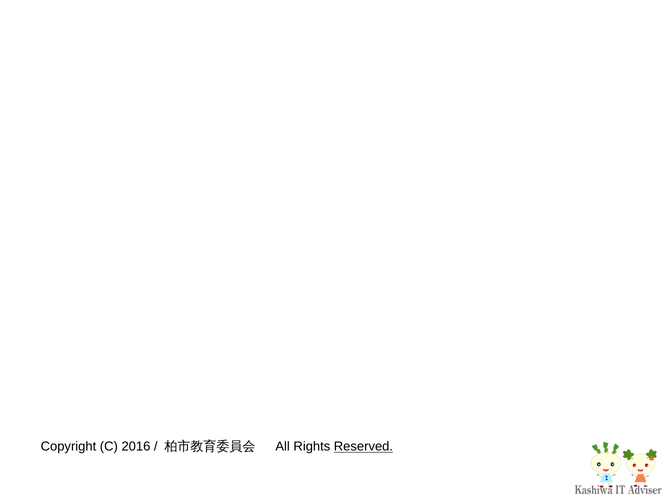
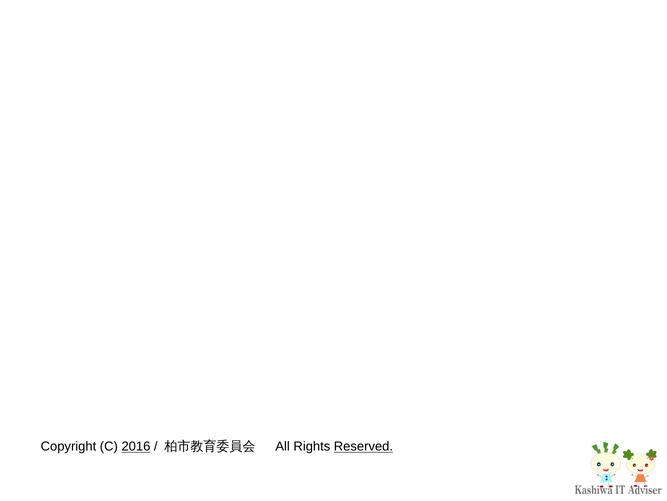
2016 underline: none -> present (136, 446)
